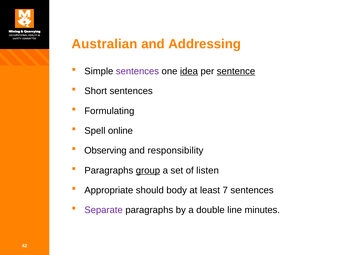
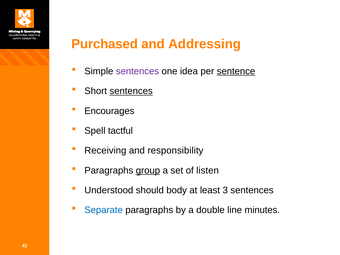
Australian: Australian -> Purchased (105, 44)
idea underline: present -> none (189, 71)
sentences underline: none -> present (131, 91)
Formulating: Formulating -> Encourages (109, 111)
online: online -> tactful (120, 131)
Observing: Observing -> Receiving (105, 151)
Appropriate: Appropriate -> Understood (109, 190)
7: 7 -> 3 (225, 190)
Separate colour: purple -> blue (104, 210)
